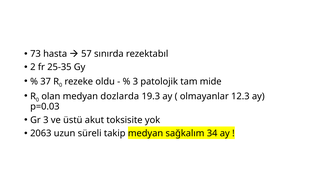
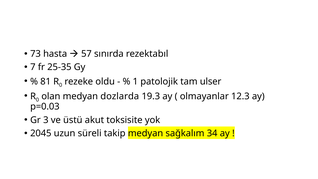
2: 2 -> 7 (33, 67)
37: 37 -> 81 (46, 82)
3: 3 -> 1 (135, 82)
mide: mide -> ulser (211, 82)
2063: 2063 -> 2045 (41, 133)
